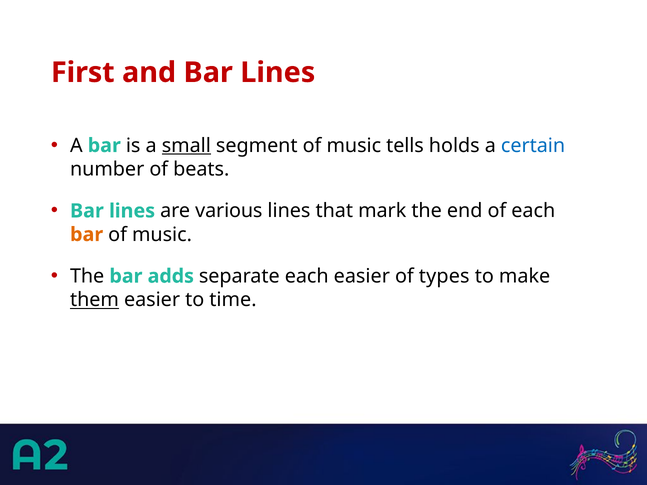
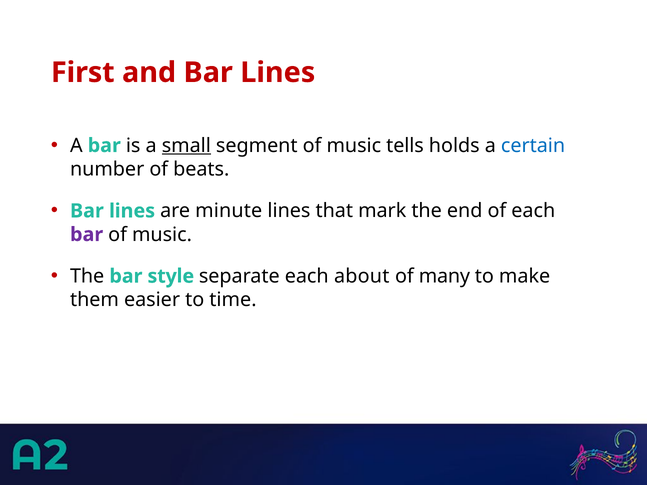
various: various -> minute (229, 211)
bar colour: orange -> purple (87, 235)
adds: adds -> style (171, 276)
each easier: easier -> about (362, 276)
types: types -> many (444, 276)
them underline: present -> none (95, 300)
